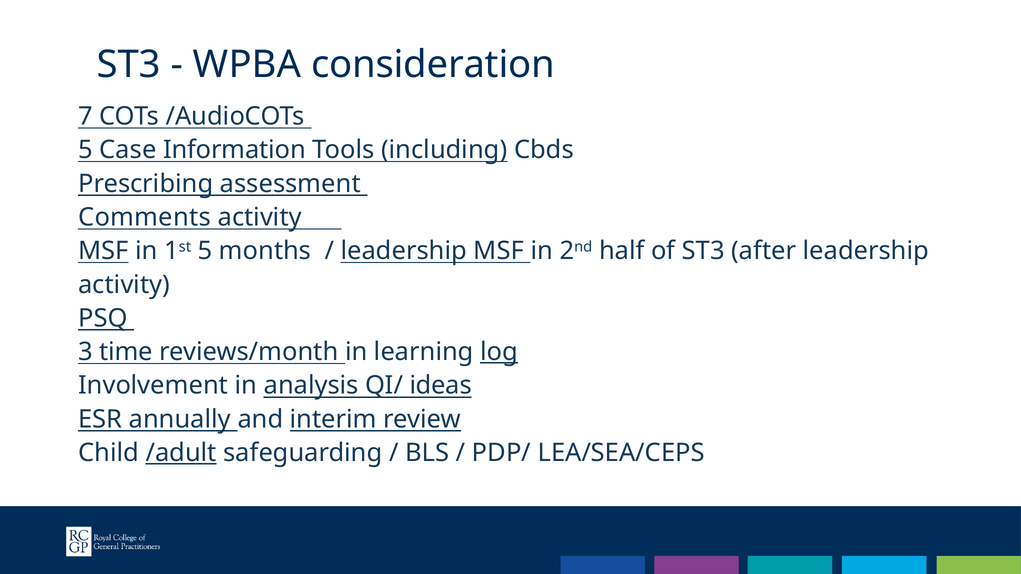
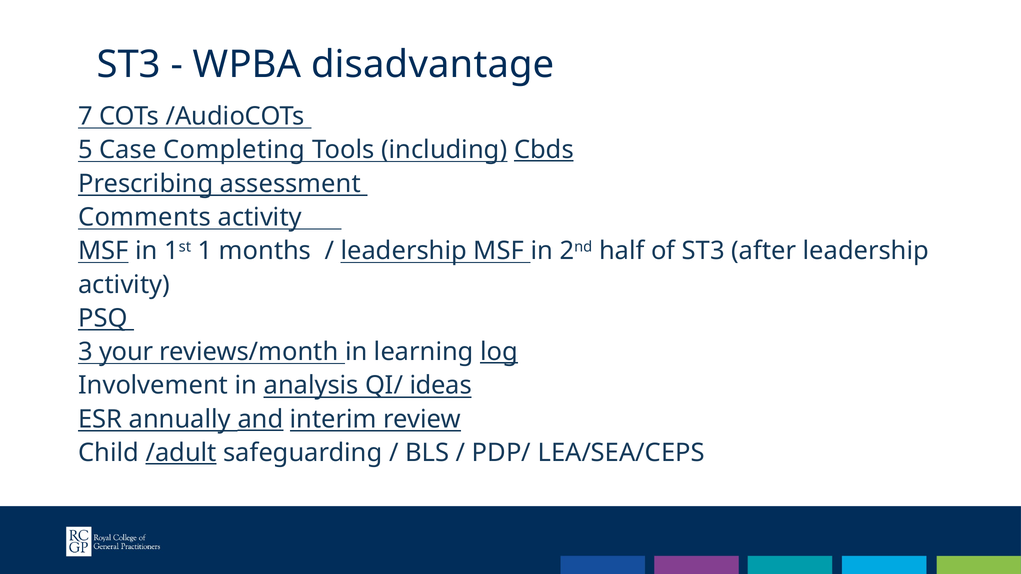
consideration: consideration -> disadvantage (433, 65)
Information: Information -> Completing (234, 150)
Cbds underline: none -> present (544, 150)
1st 5: 5 -> 1 (205, 251)
time: time -> your (126, 352)
and underline: none -> present (260, 419)
